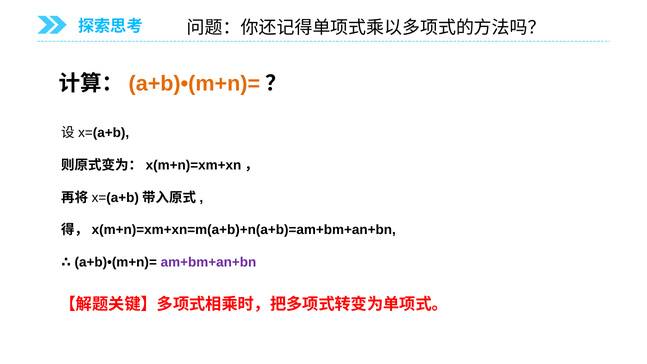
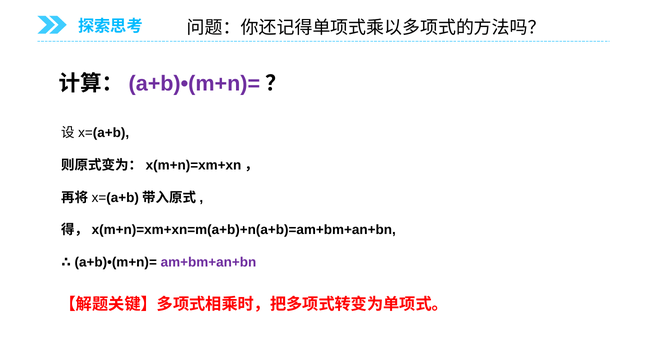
a+b)•(m+n)= colour: orange -> purple (194, 84)
